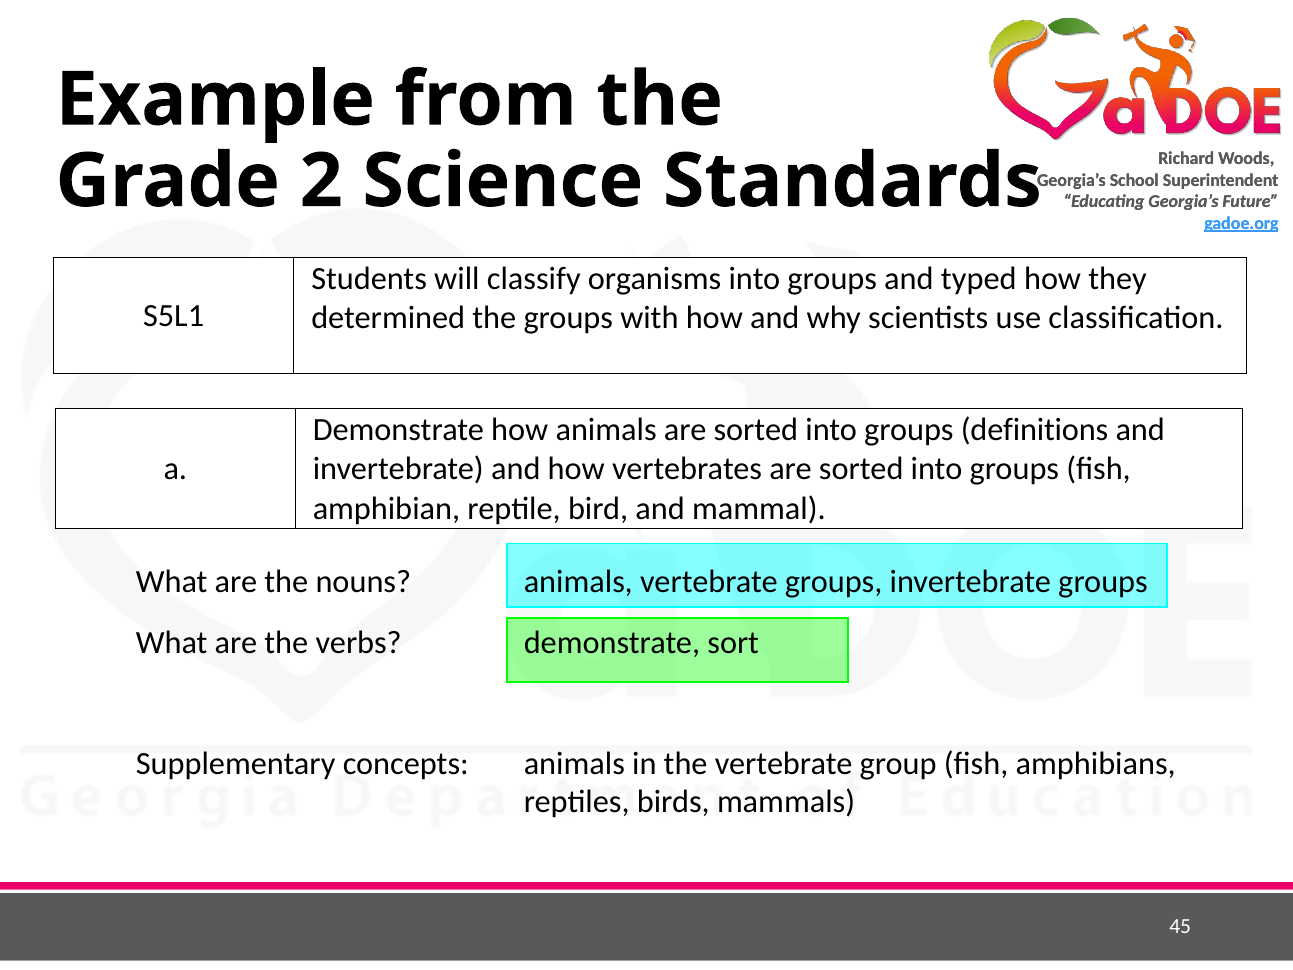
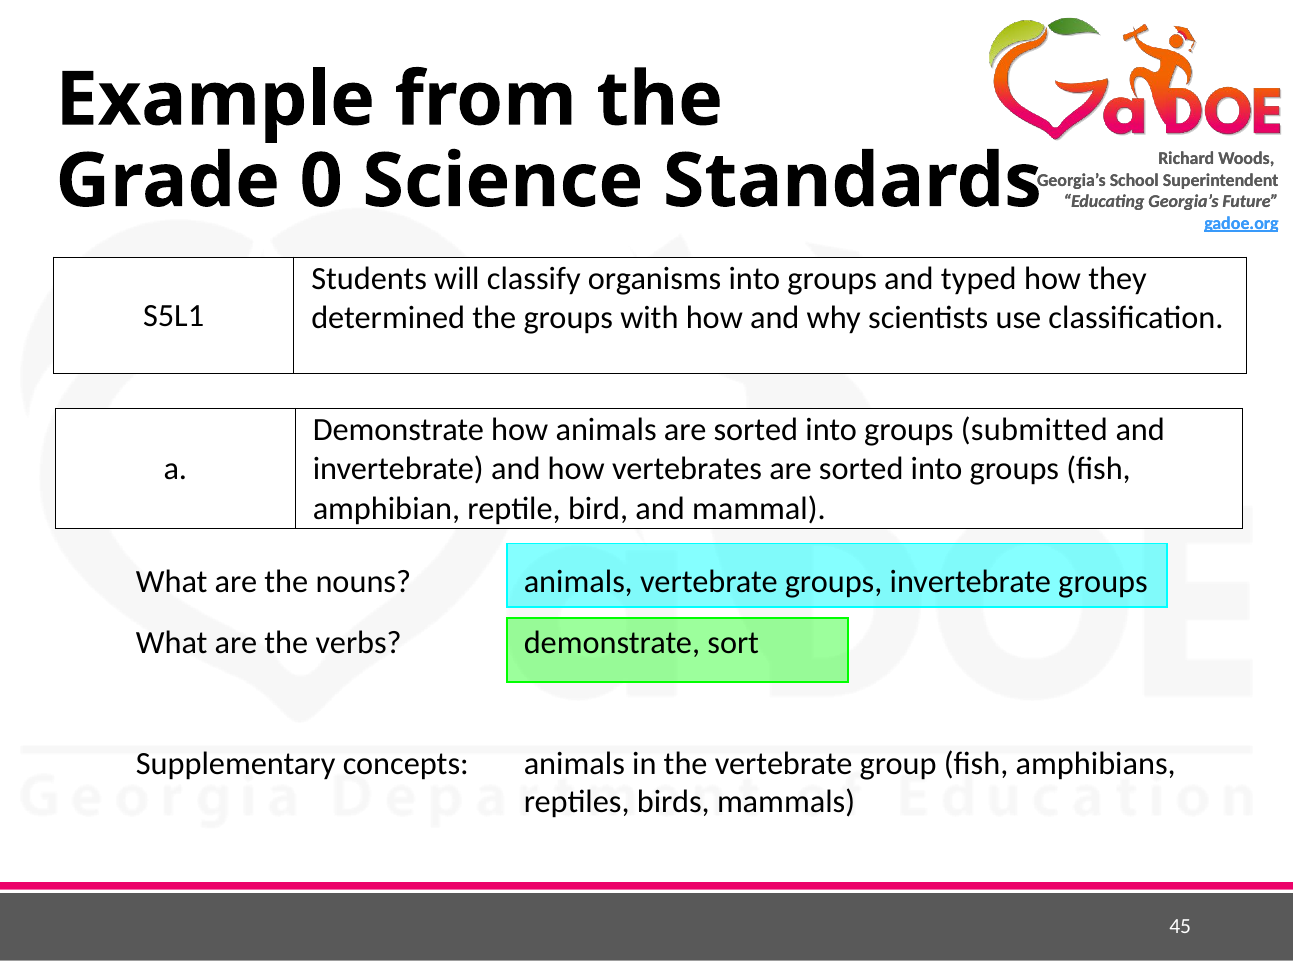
2: 2 -> 0 (321, 181)
definitions: definitions -> submitted (1034, 430)
